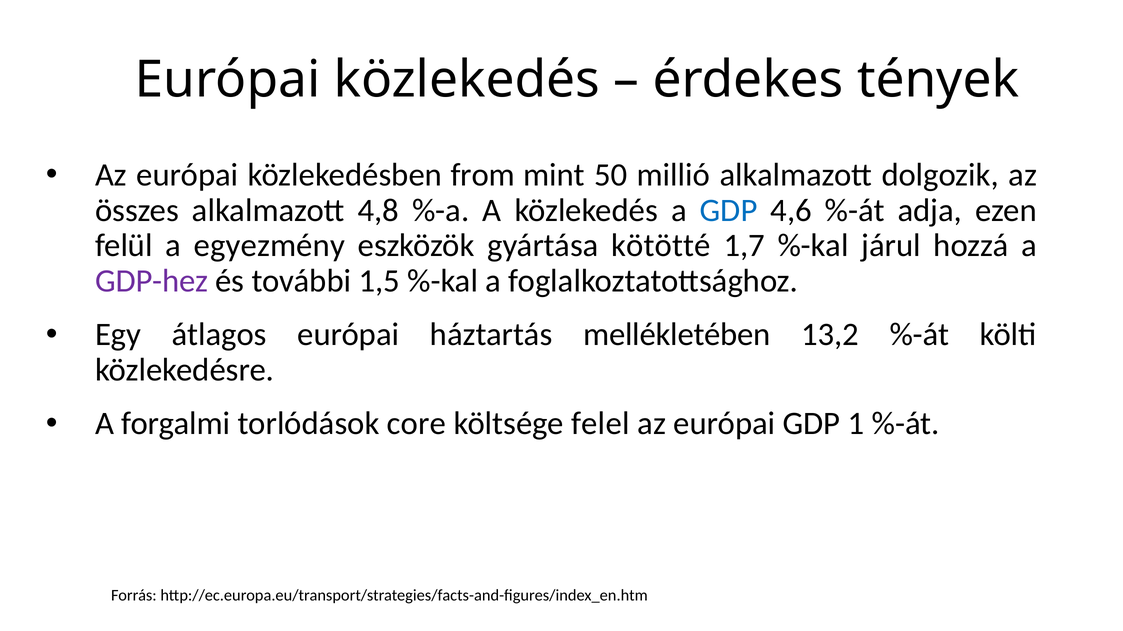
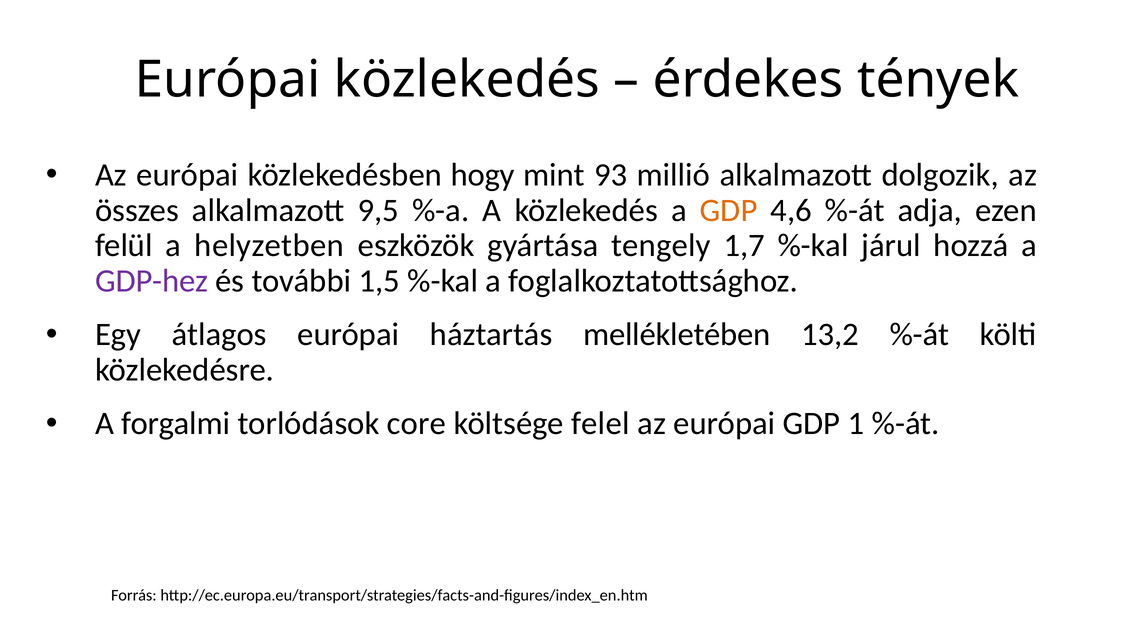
from: from -> hogy (483, 175)
50: 50 -> 93 (611, 175)
4,8: 4,8 -> 9,5 (378, 211)
GDP colour: blue -> orange (729, 211)
egyezmény: egyezmény -> helyzetben (269, 246)
kötötté: kötötté -> tengely (661, 246)
